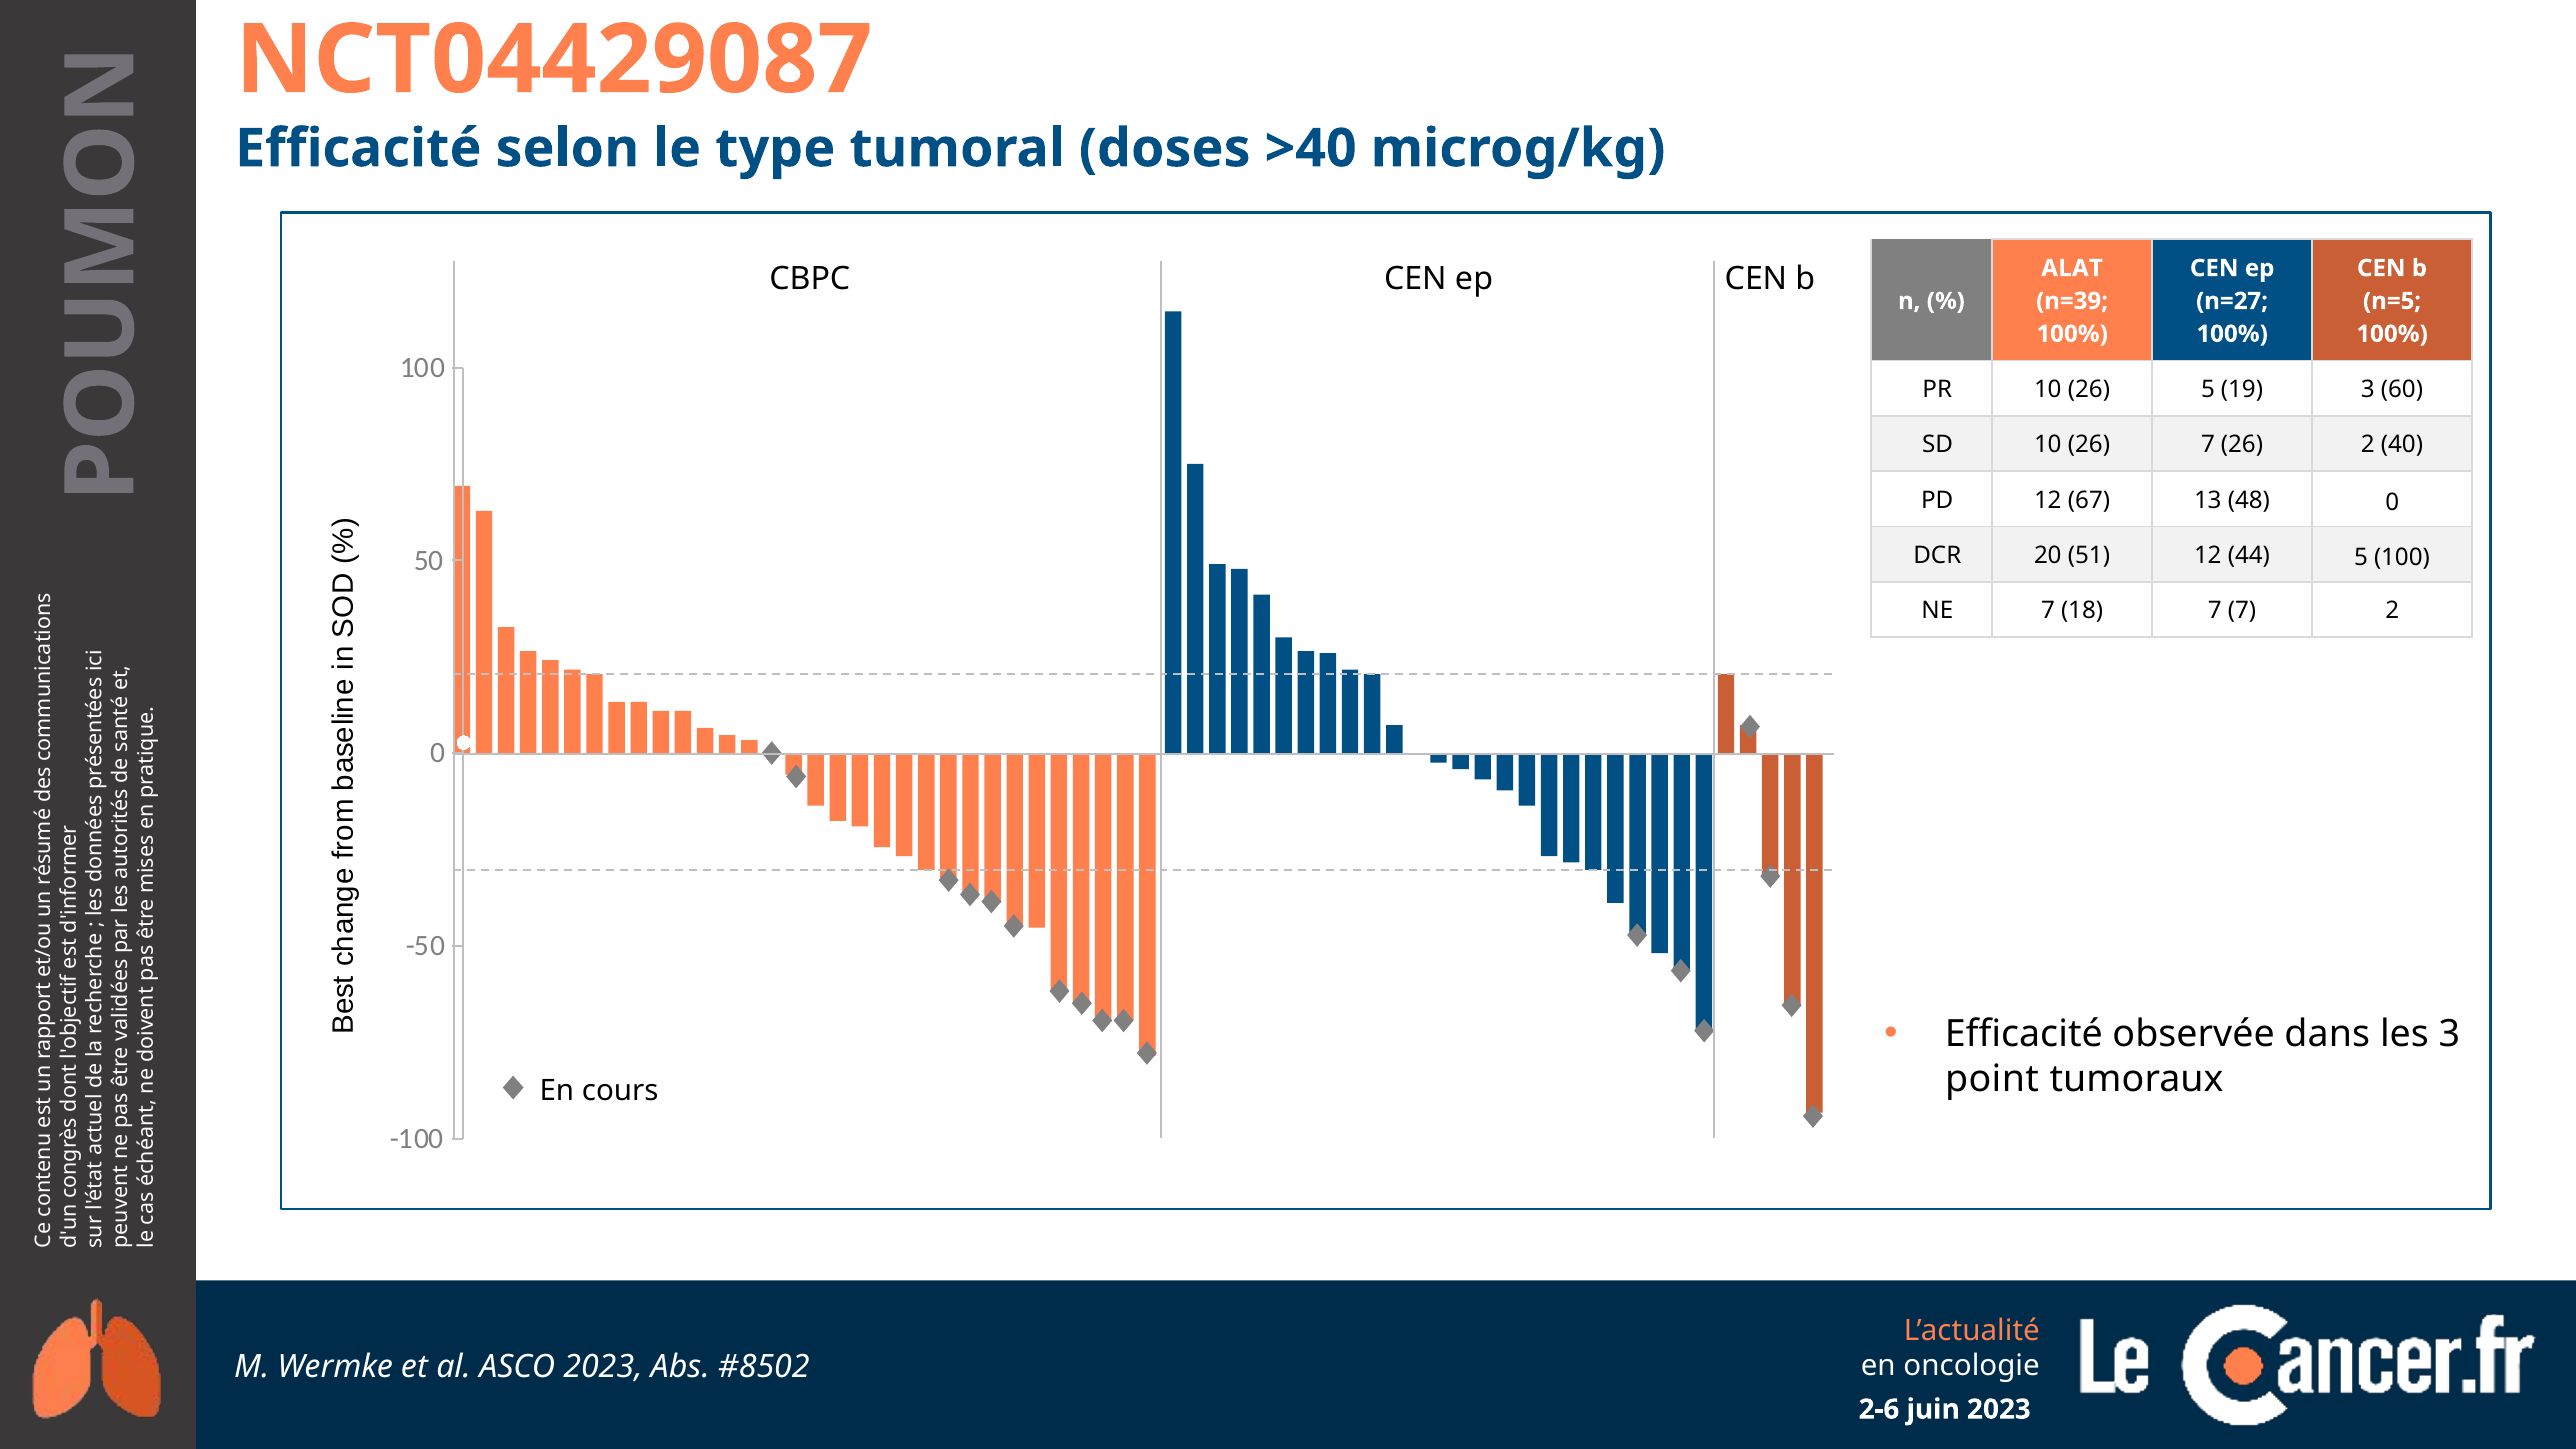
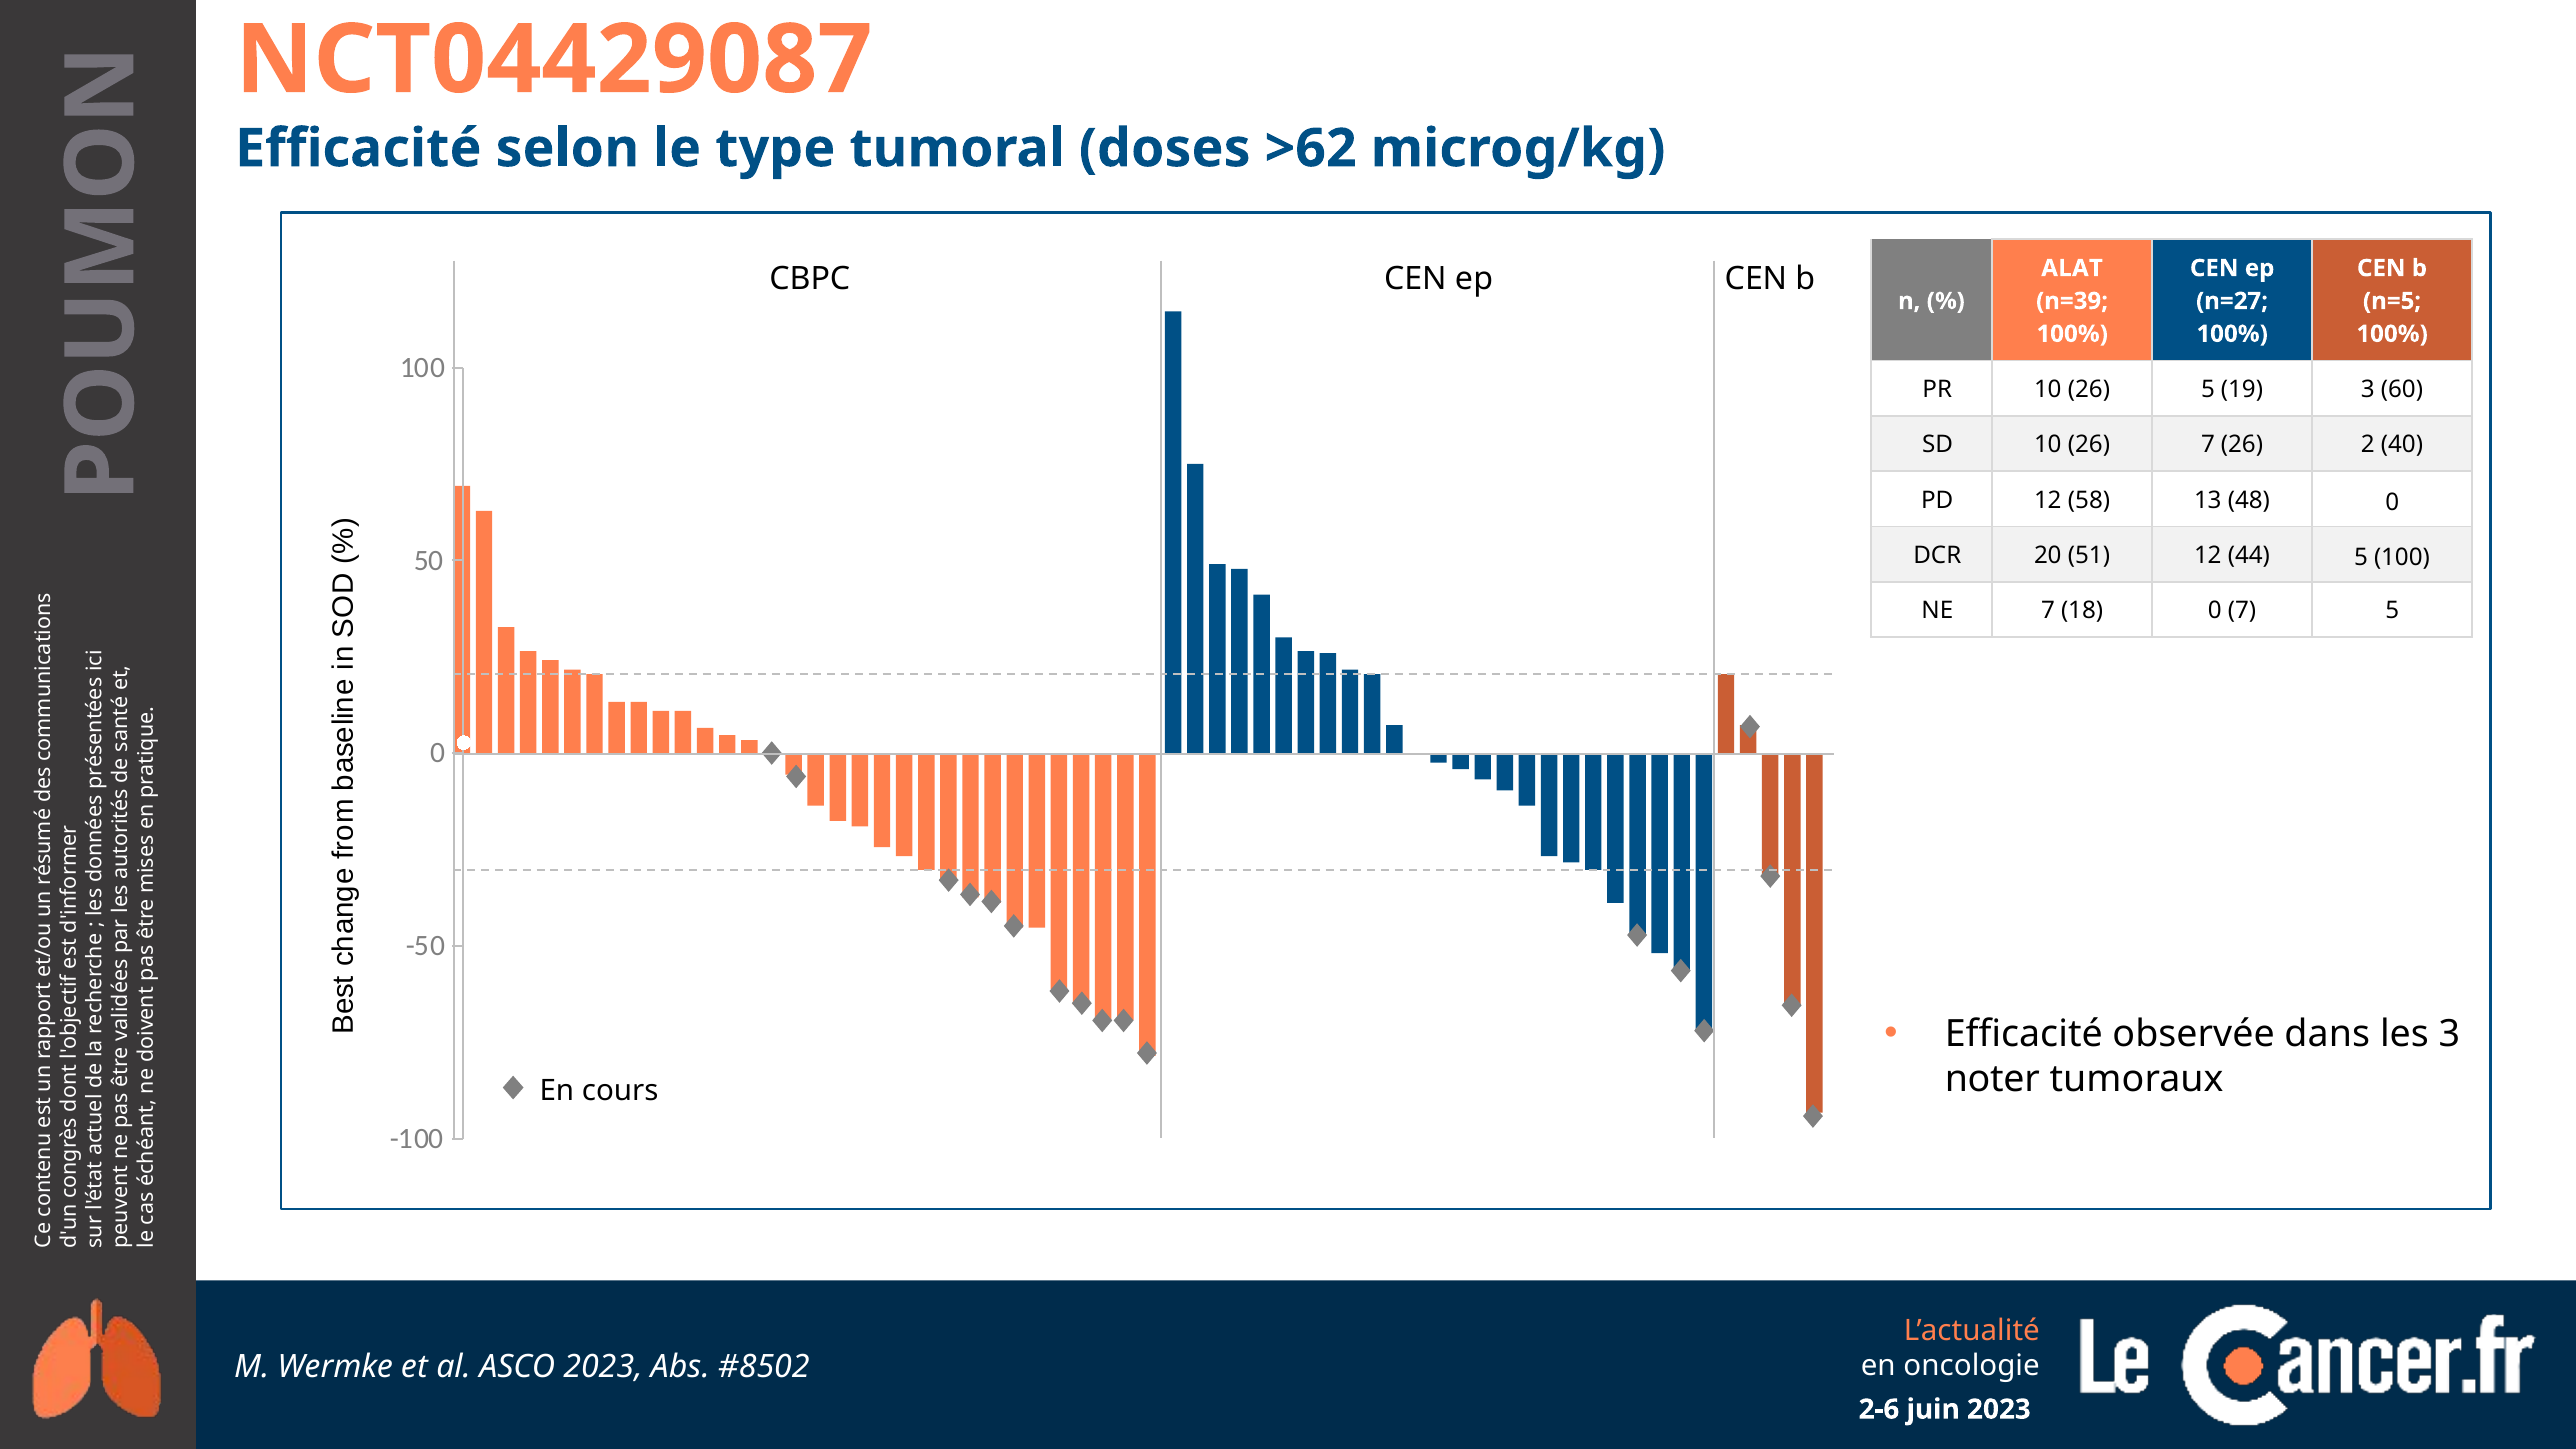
>40: >40 -> >62 (1311, 149)
67: 67 -> 58 (2089, 500)
18 7: 7 -> 0 (2215, 611)
7 2: 2 -> 5 (2392, 611)
point: point -> noter (1992, 1079)
